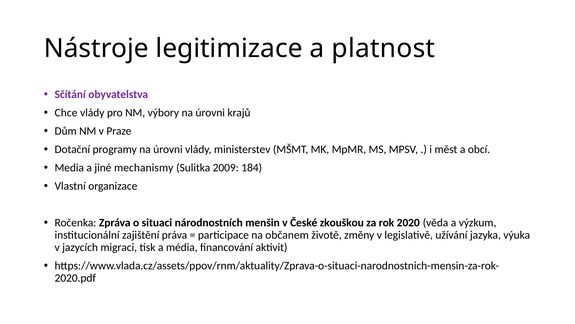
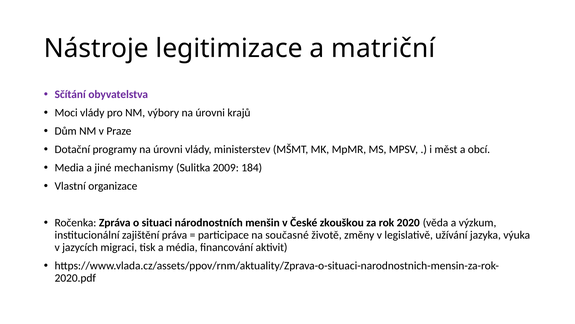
platnost: platnost -> matriční (383, 48)
Chce: Chce -> Moci (66, 113)
občanem: občanem -> současné (287, 235)
